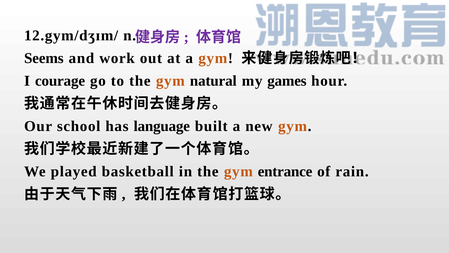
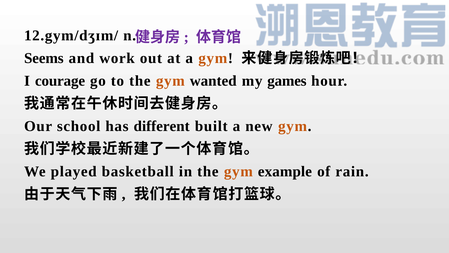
natural: natural -> wanted (213, 81)
language: language -> different (162, 126)
entrance: entrance -> example (285, 171)
